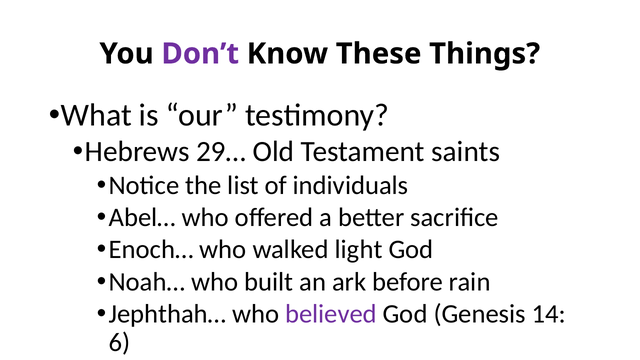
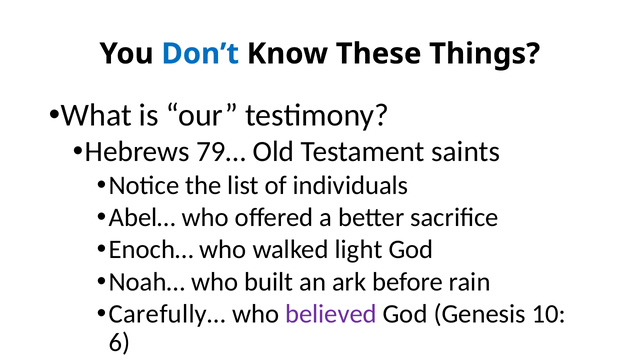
Don’t colour: purple -> blue (200, 54)
29…: 29… -> 79… (221, 152)
Jephthah…: Jephthah… -> Carefully… (167, 314)
14: 14 -> 10 (549, 314)
